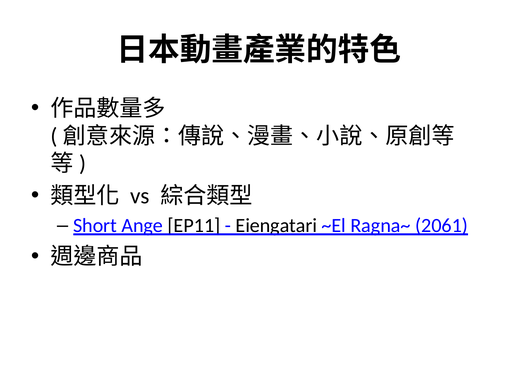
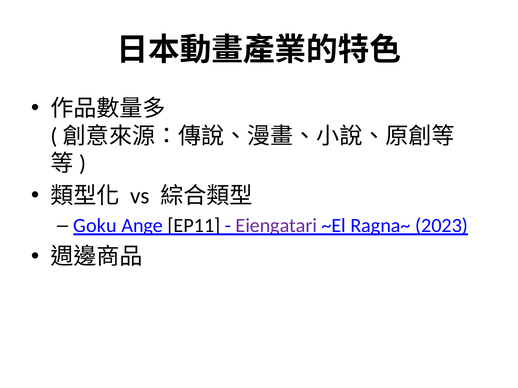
Short: Short -> Goku (95, 226)
Eiengatari colour: black -> purple (276, 226)
2061: 2061 -> 2023 (442, 226)
